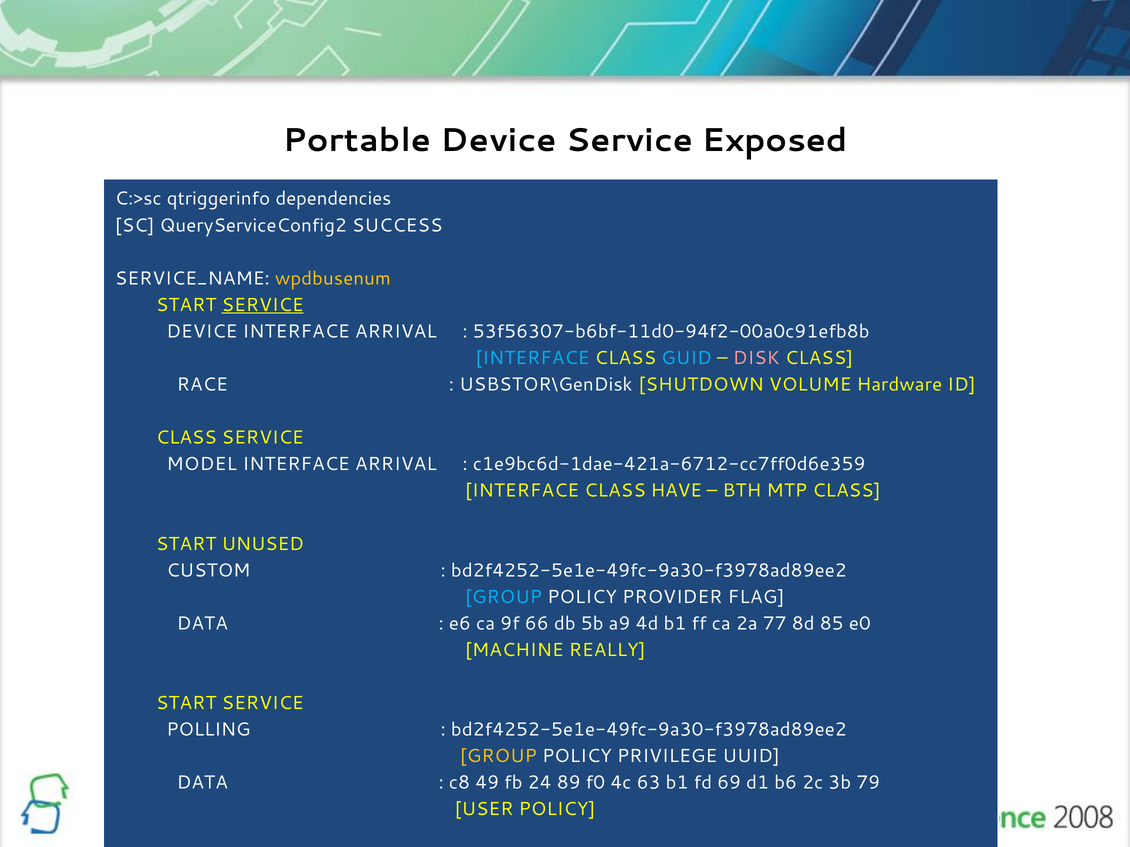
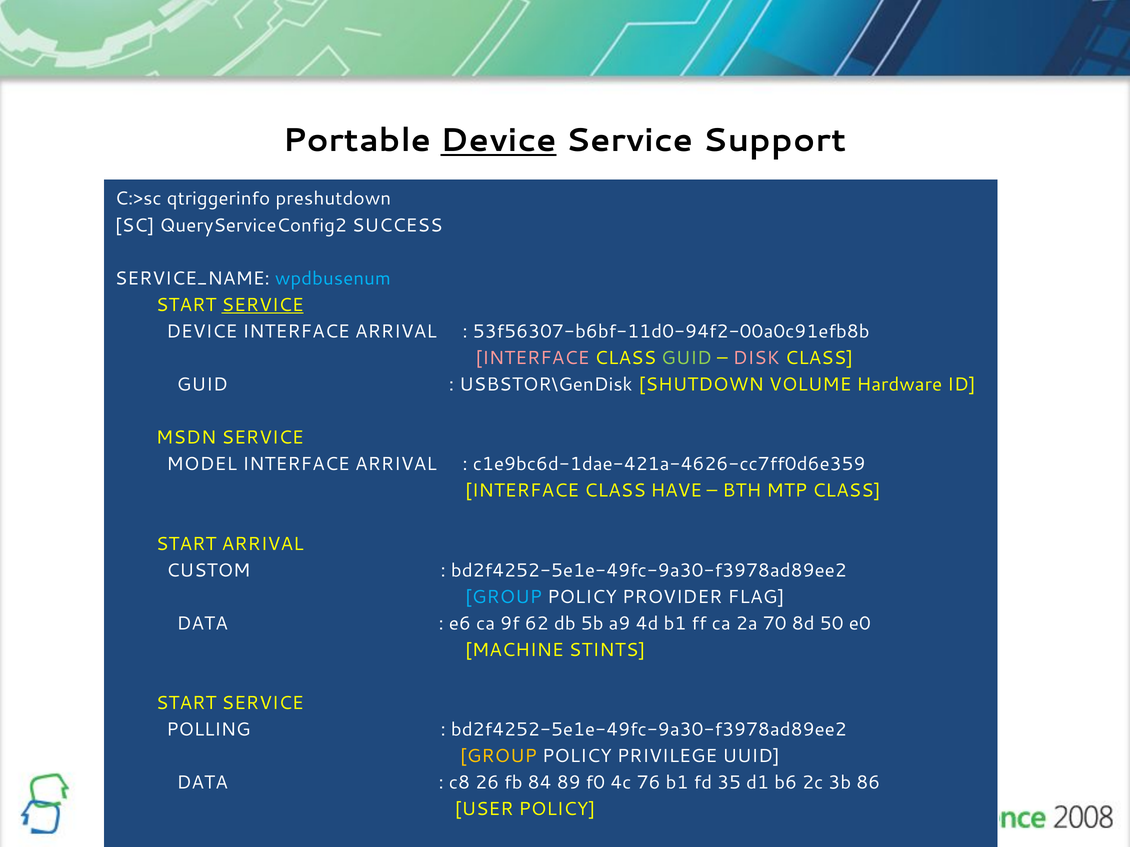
Device underline: none -> present (499, 141)
Exposed: Exposed -> Support (774, 141)
dependencies: dependencies -> preshutdown (333, 199)
wpdbusenum colour: yellow -> light blue (333, 279)
INTERFACE colour: light blue -> pink (532, 358)
GUID colour: light blue -> light green (687, 358)
RACE: RACE -> GUID (202, 385)
CLASS: CLASS -> MSDN (186, 438)
c1e9bc6d-1dae-421a-6712-cc7ff0d6e359: c1e9bc6d-1dae-421a-6712-cc7ff0d6e359 -> c1e9bc6d-1dae-421a-4626-cc7ff0d6e359 (669, 464)
START UNUSED: UNUSED -> ARRIVAL (263, 544)
66: 66 -> 62 (537, 624)
77: 77 -> 70 (775, 624)
85: 85 -> 50 (832, 624)
REALLY: REALLY -> STINTS (607, 650)
49: 49 -> 26 (487, 783)
24: 24 -> 84 (540, 783)
63: 63 -> 76 (649, 783)
69: 69 -> 35 (729, 783)
79: 79 -> 86 (868, 783)
